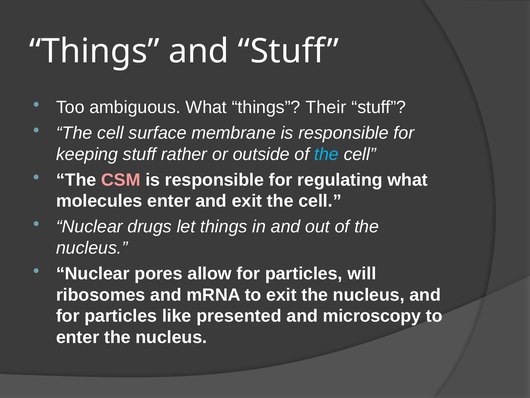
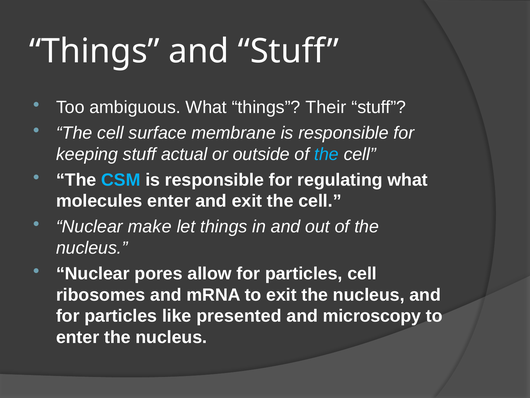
rather: rather -> actual (184, 154)
CSM colour: pink -> light blue (121, 180)
drugs: drugs -> make (150, 226)
particles will: will -> cell (362, 273)
